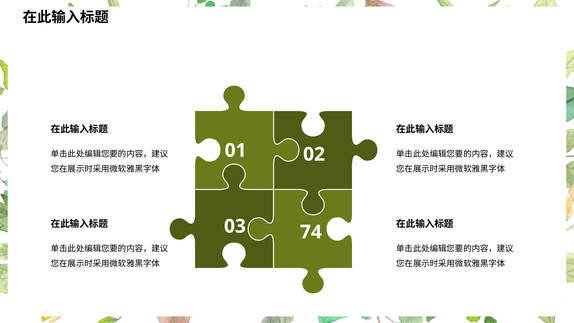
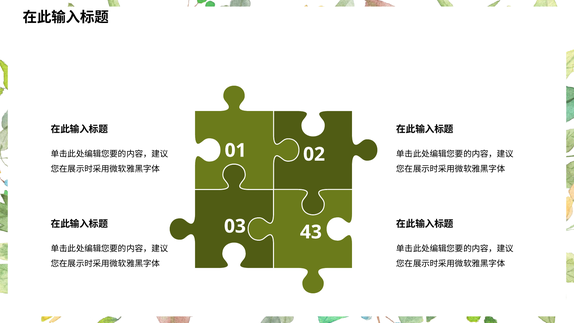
74: 74 -> 43 (311, 232)
